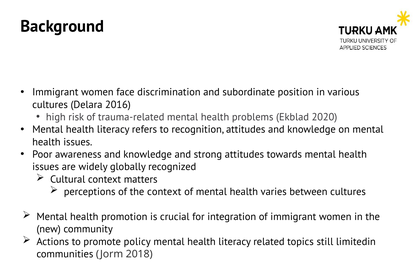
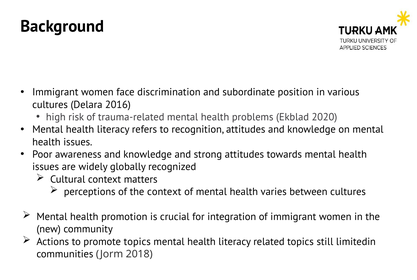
promote policy: policy -> topics (137, 241)
